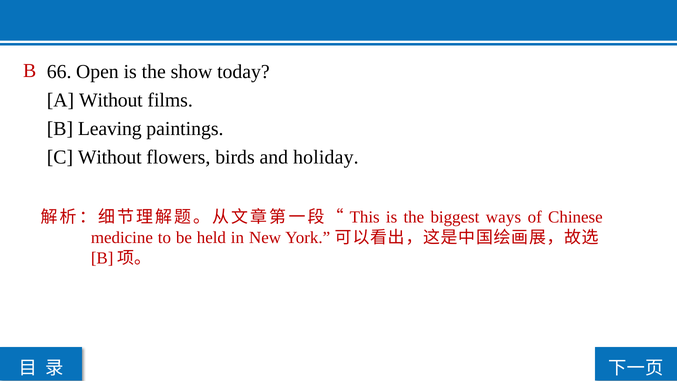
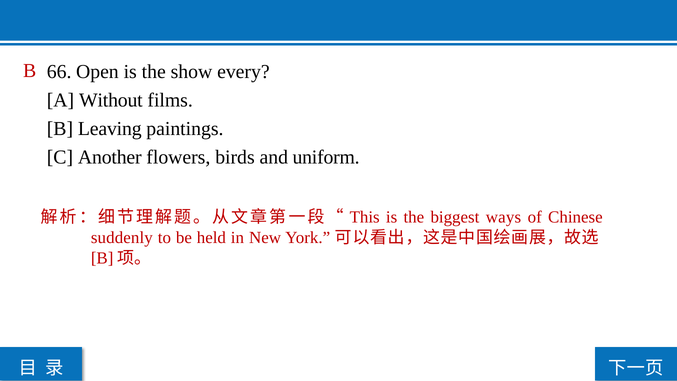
today: today -> every (243, 72)
C Without: Without -> Another (110, 157)
holiday: holiday -> uniform (326, 157)
medicine: medicine -> suddenly (122, 238)
